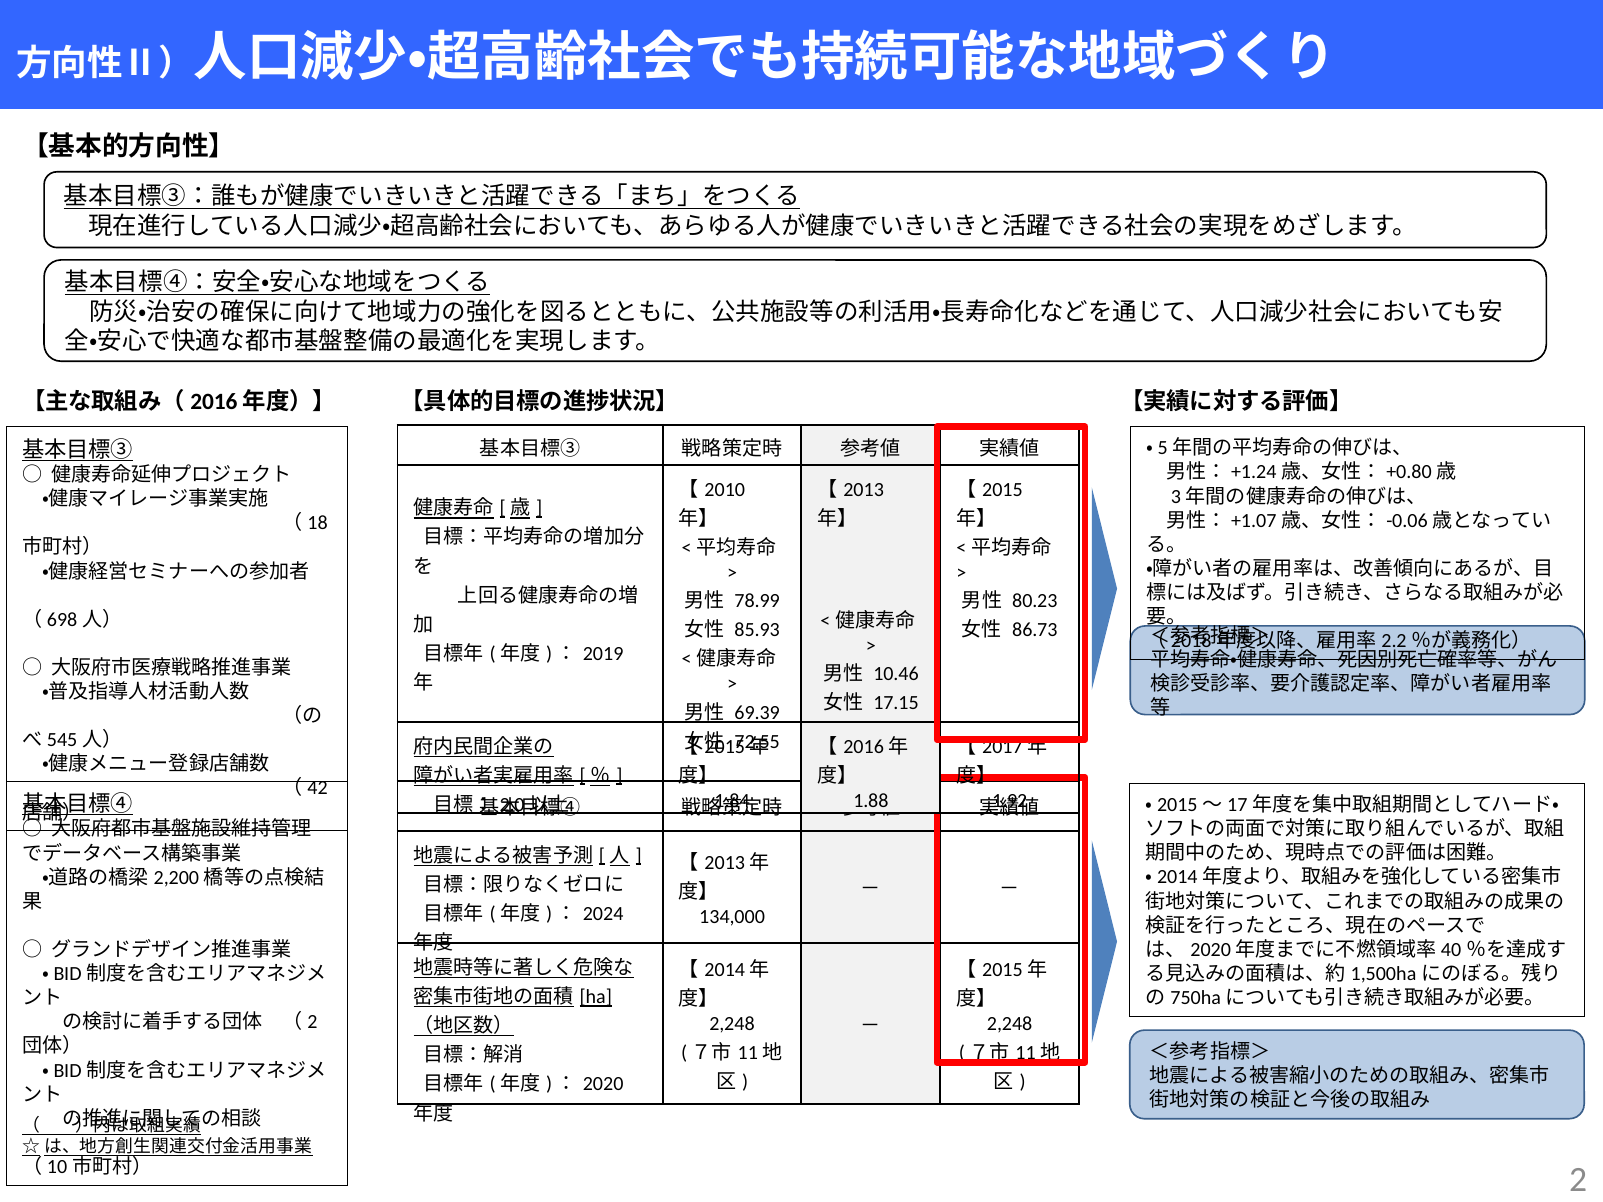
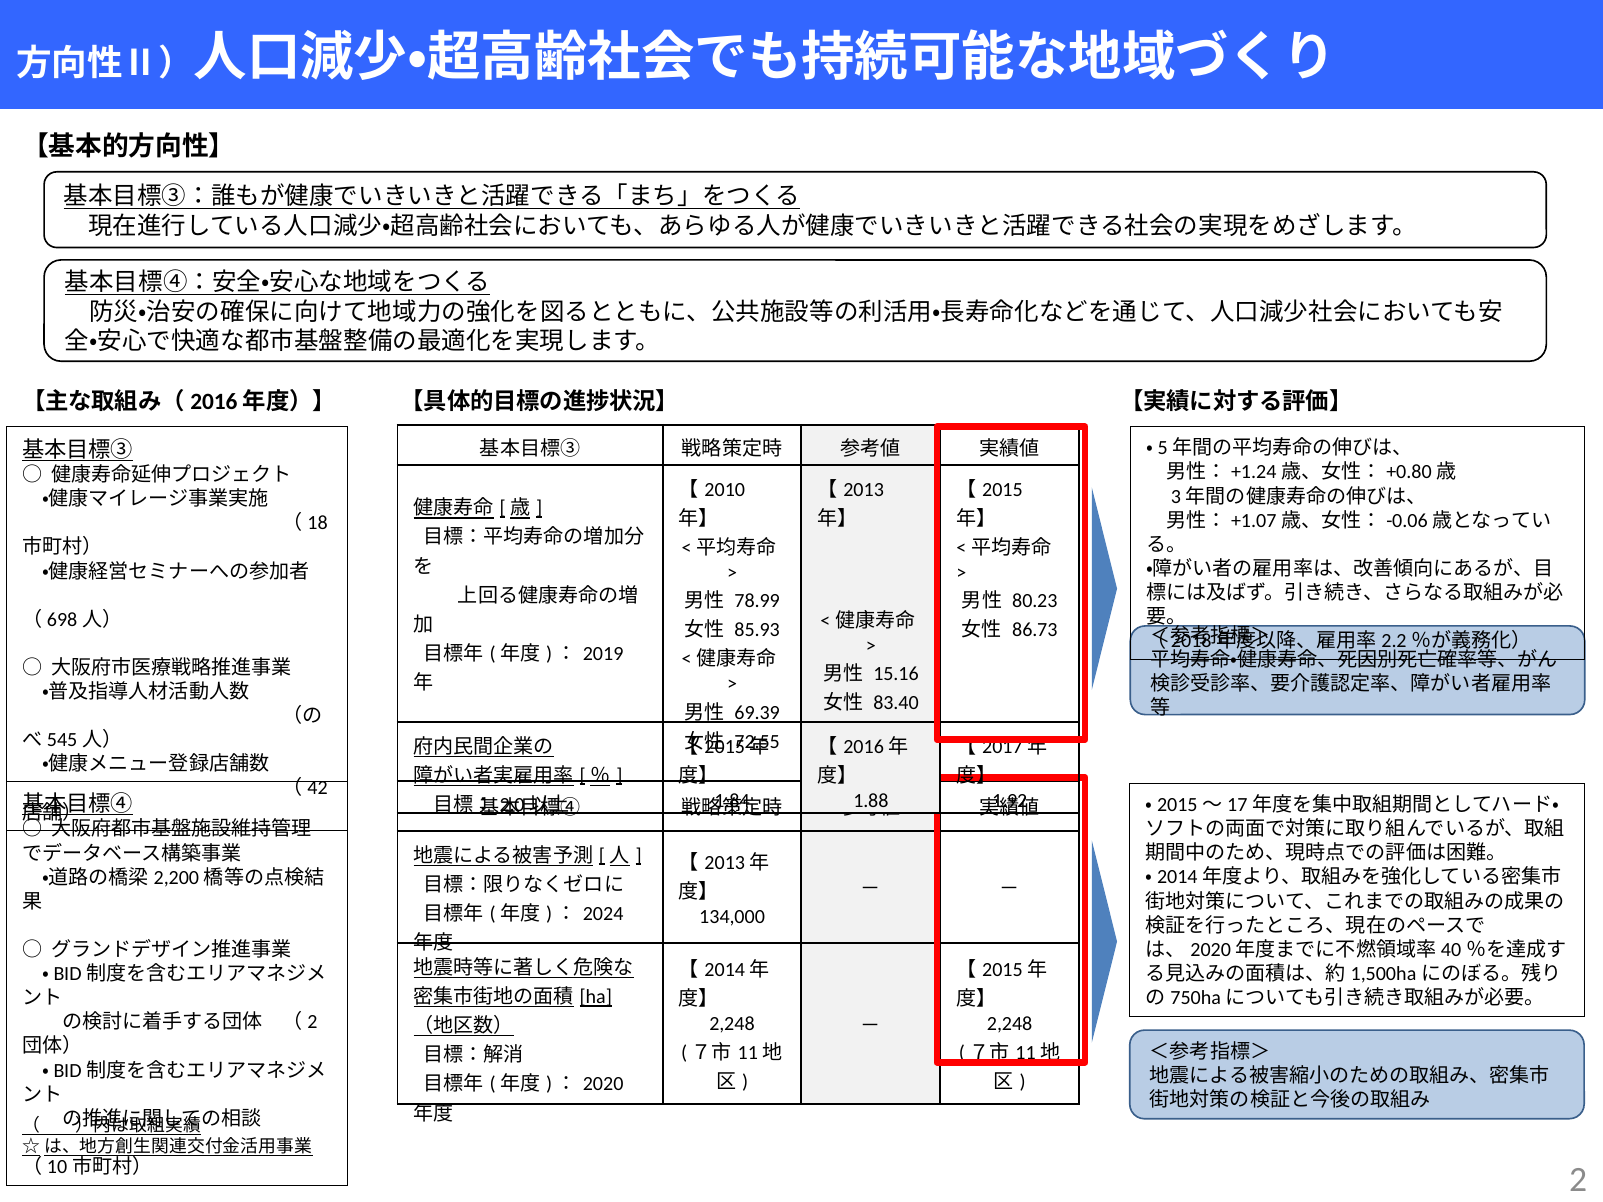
10.46: 10.46 -> 15.16 (896, 674)
17.15: 17.15 -> 83.40 (896, 703)
